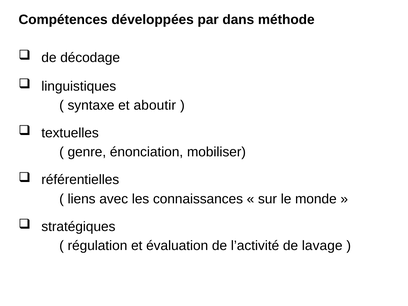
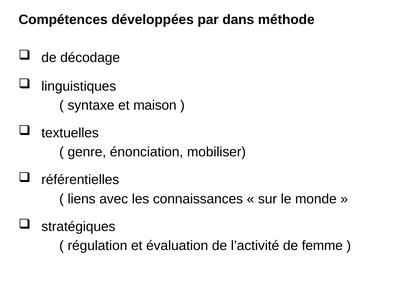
aboutir: aboutir -> maison (155, 105)
lavage: lavage -> femme (322, 246)
